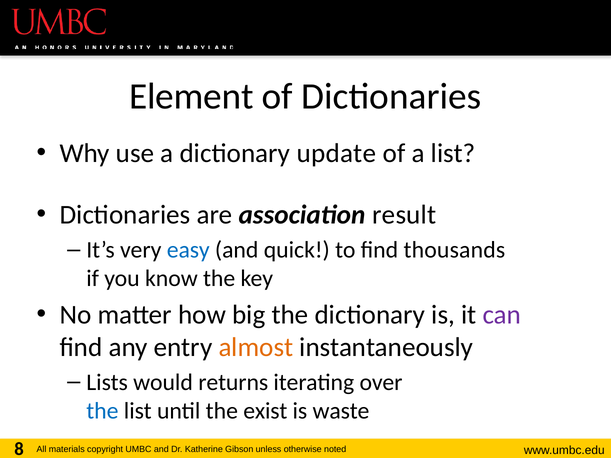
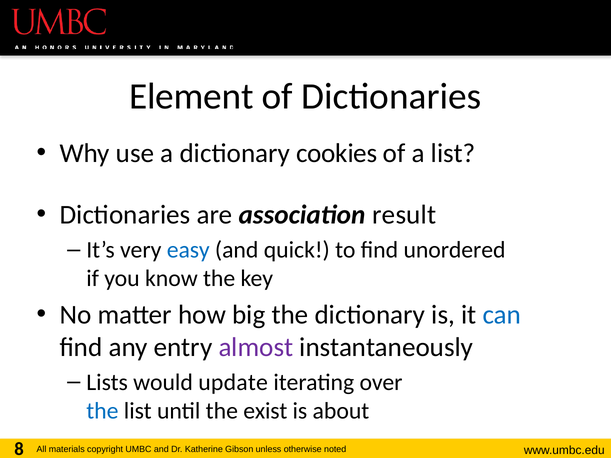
update: update -> cookies (337, 153)
thousands: thousands -> unordered (455, 250)
can colour: purple -> blue (502, 315)
almost colour: orange -> purple (256, 347)
returns: returns -> update (233, 383)
waste: waste -> about (341, 411)
